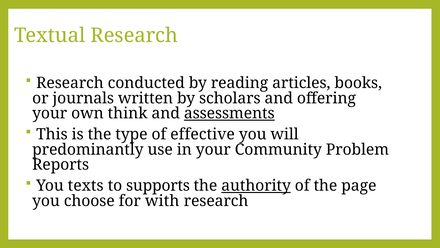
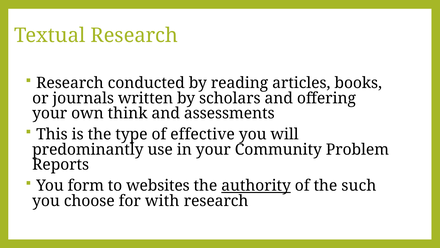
assessments underline: present -> none (229, 113)
texts: texts -> form (86, 185)
supports: supports -> websites (158, 185)
page: page -> such (359, 185)
